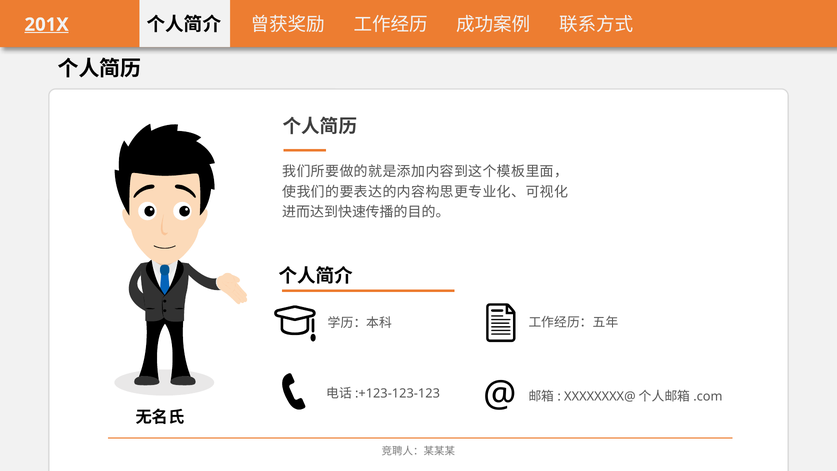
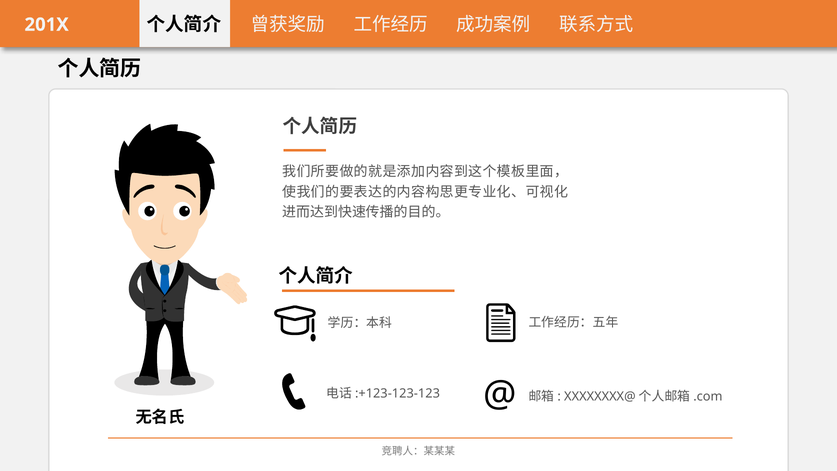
201X underline: present -> none (47, 25)
